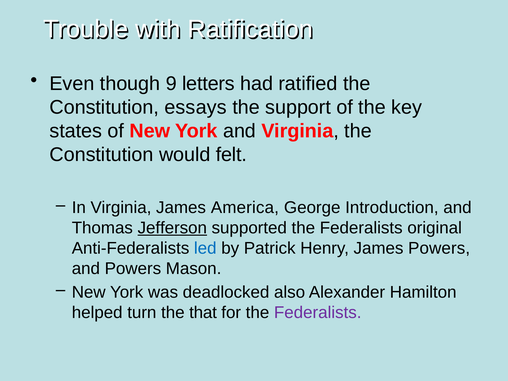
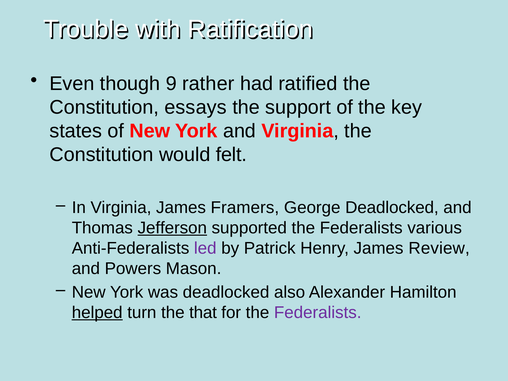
letters: letters -> rather (208, 84)
America: America -> Framers (245, 208)
George Introduction: Introduction -> Deadlocked (392, 208)
original: original -> various (435, 228)
led colour: blue -> purple (205, 248)
James Powers: Powers -> Review (439, 248)
helped underline: none -> present (97, 313)
